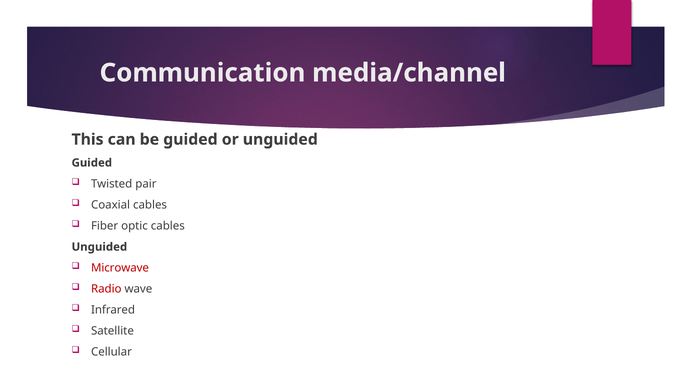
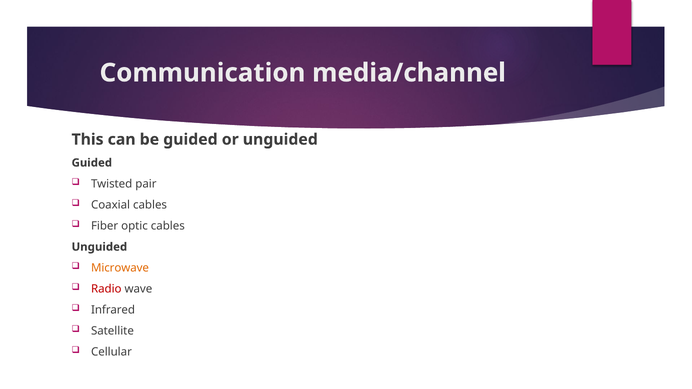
Microwave colour: red -> orange (120, 268)
